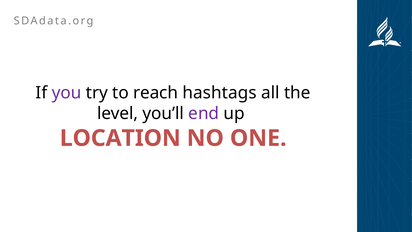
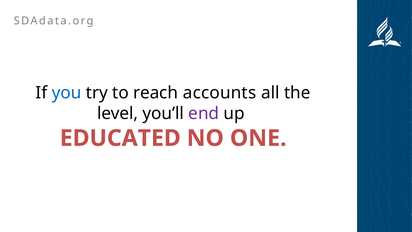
you colour: purple -> blue (67, 93)
hashtags: hashtags -> accounts (220, 93)
LOCATION: LOCATION -> EDUCATED (120, 138)
